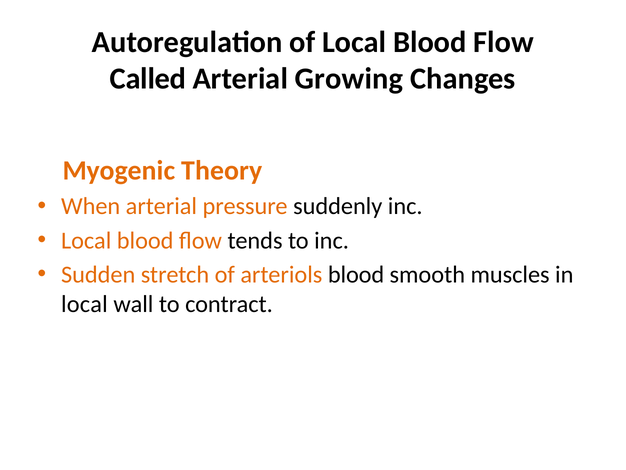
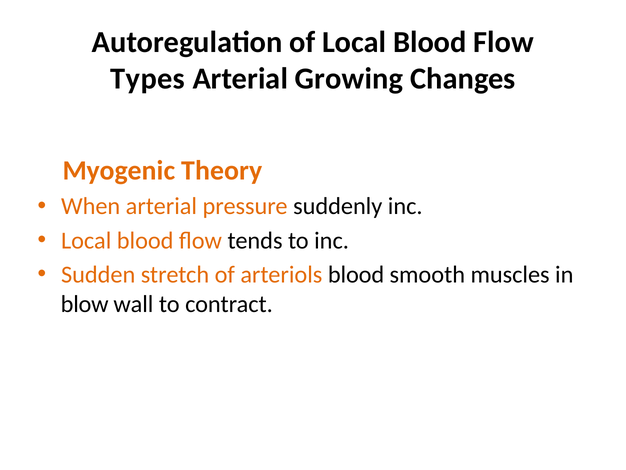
Called: Called -> Types (148, 79)
local: local -> blow (85, 304)
